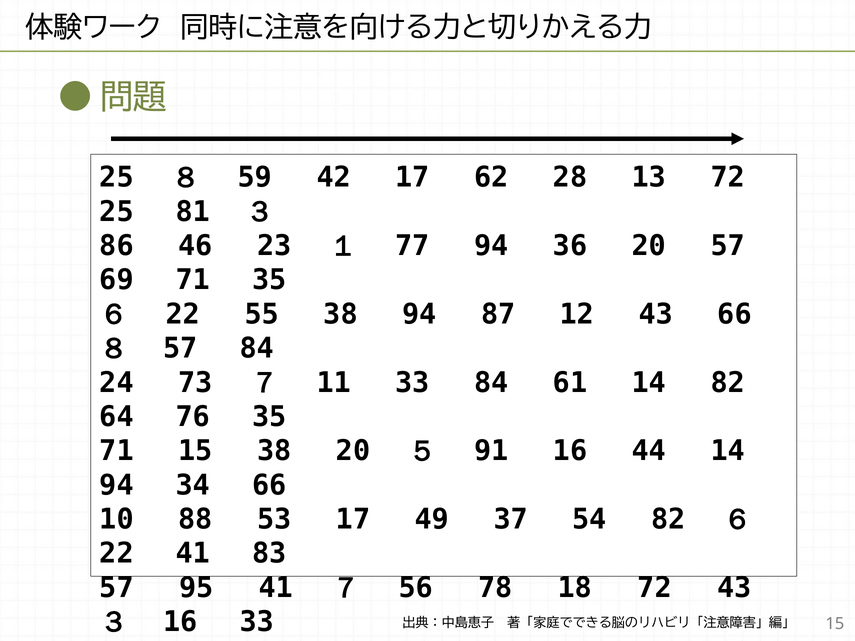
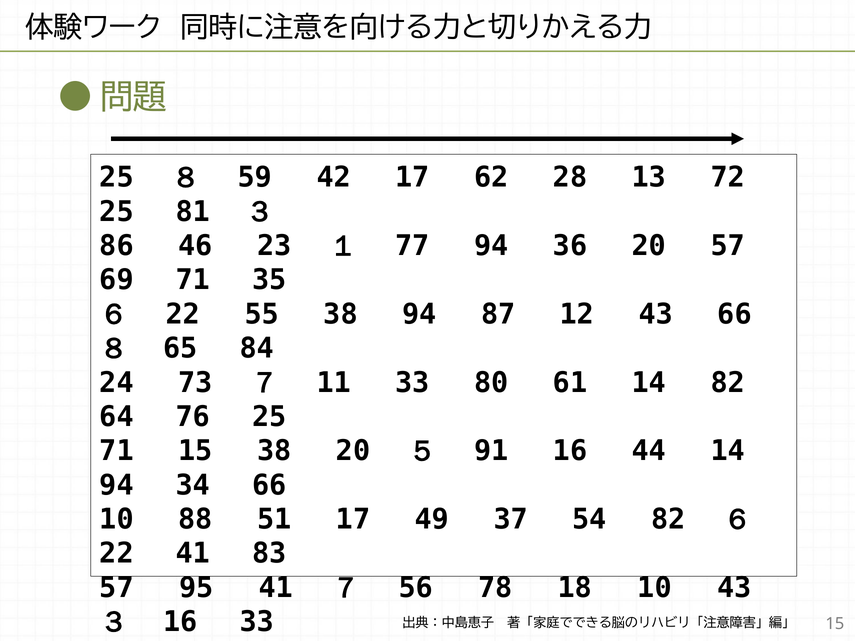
８ 57: 57 -> 65 (180, 349)
33 84: 84 -> 80 (491, 383)
76 35: 35 -> 25 (269, 417)
53: 53 -> 51 (274, 520)
18 72: 72 -> 10 (655, 588)
